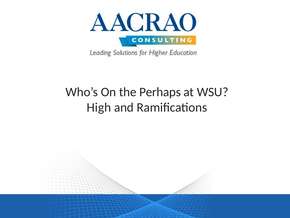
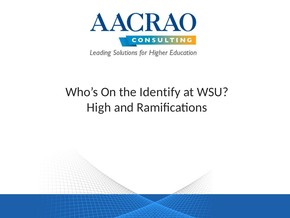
Perhaps: Perhaps -> Identify (160, 92)
